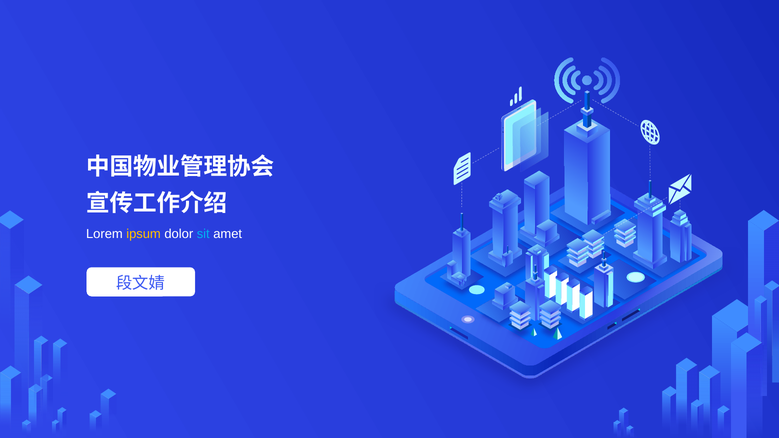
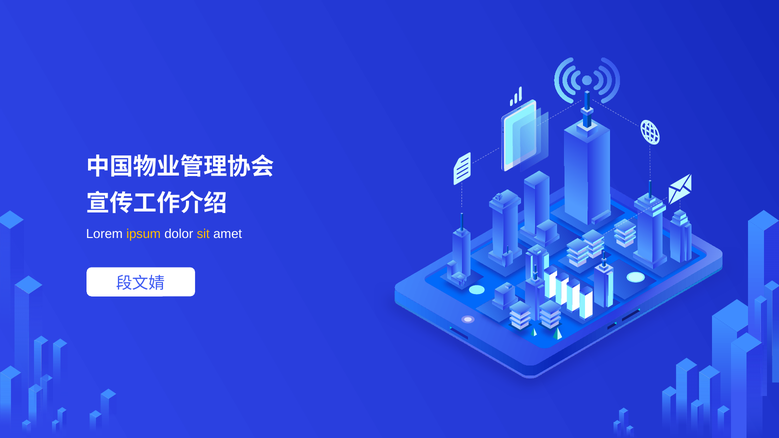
sit colour: light blue -> yellow (203, 234)
